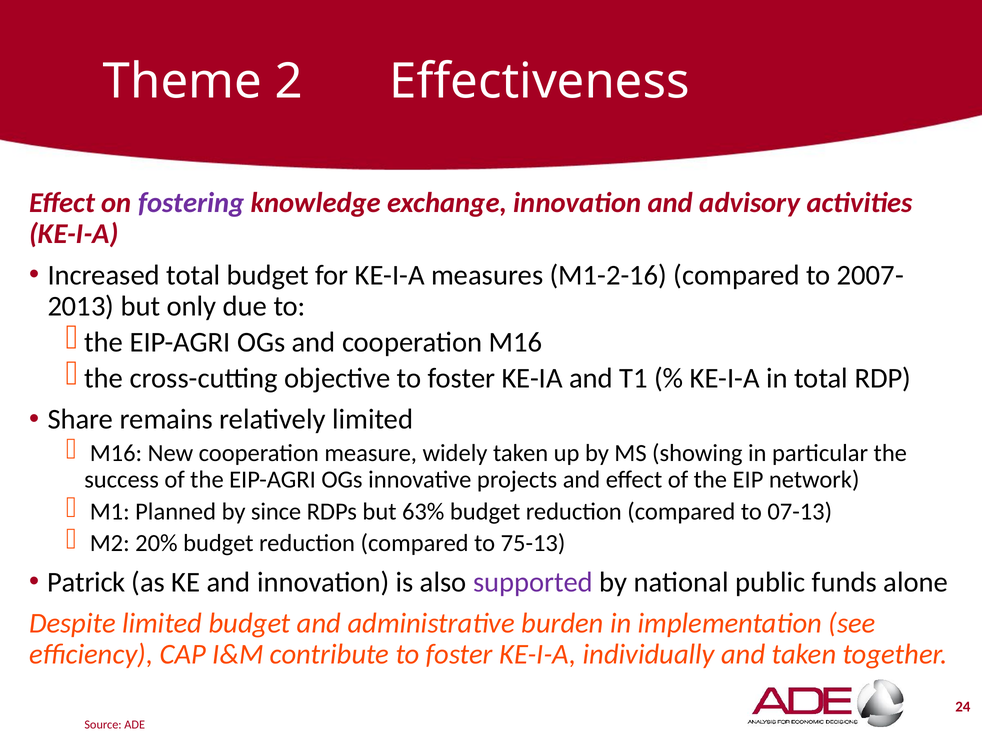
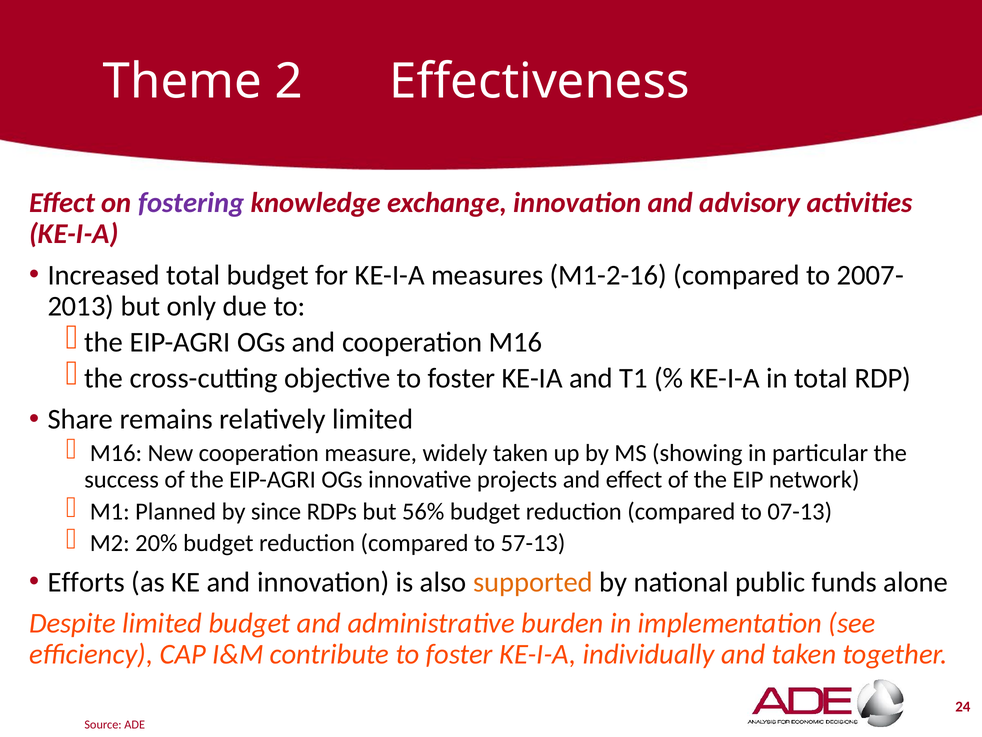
63%: 63% -> 56% (423, 511)
75-13: 75-13 -> 57-13 (533, 543)
Patrick: Patrick -> Efforts (86, 582)
supported colour: purple -> orange (533, 582)
